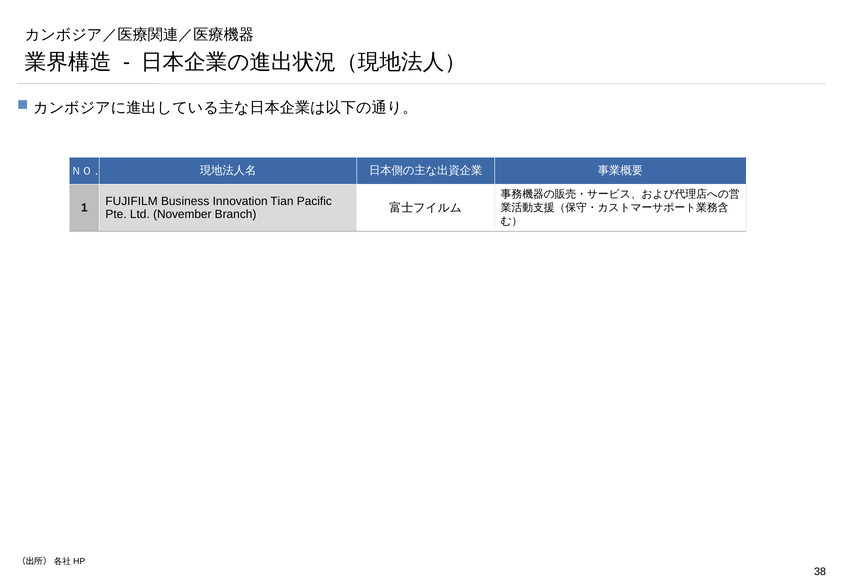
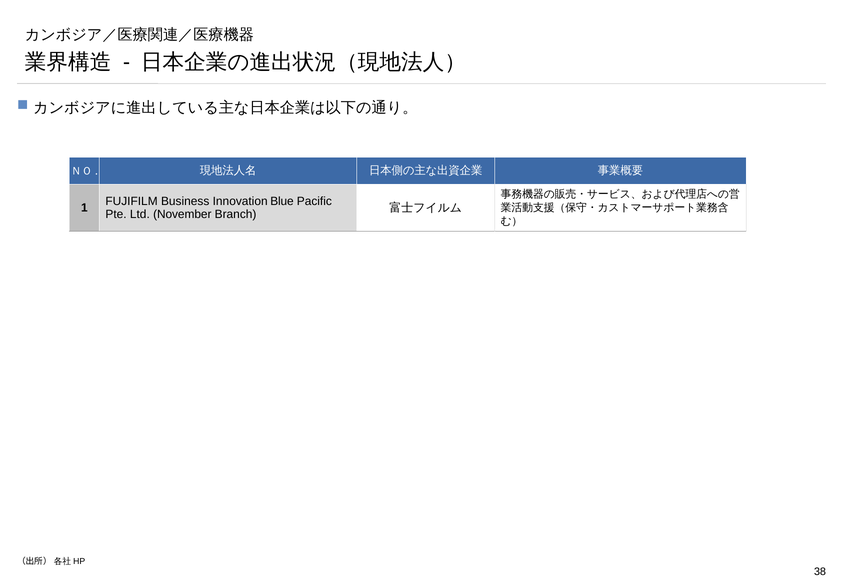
Tian: Tian -> Blue (282, 201)
